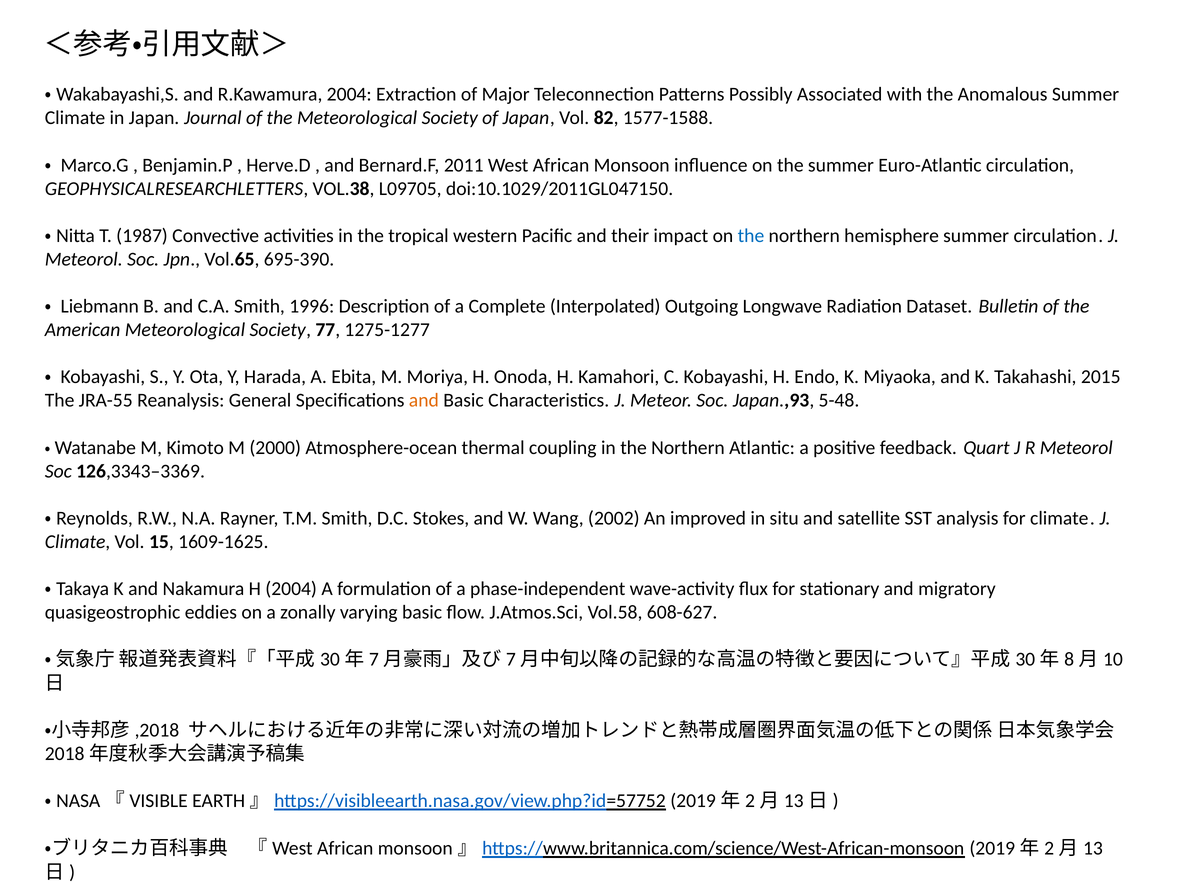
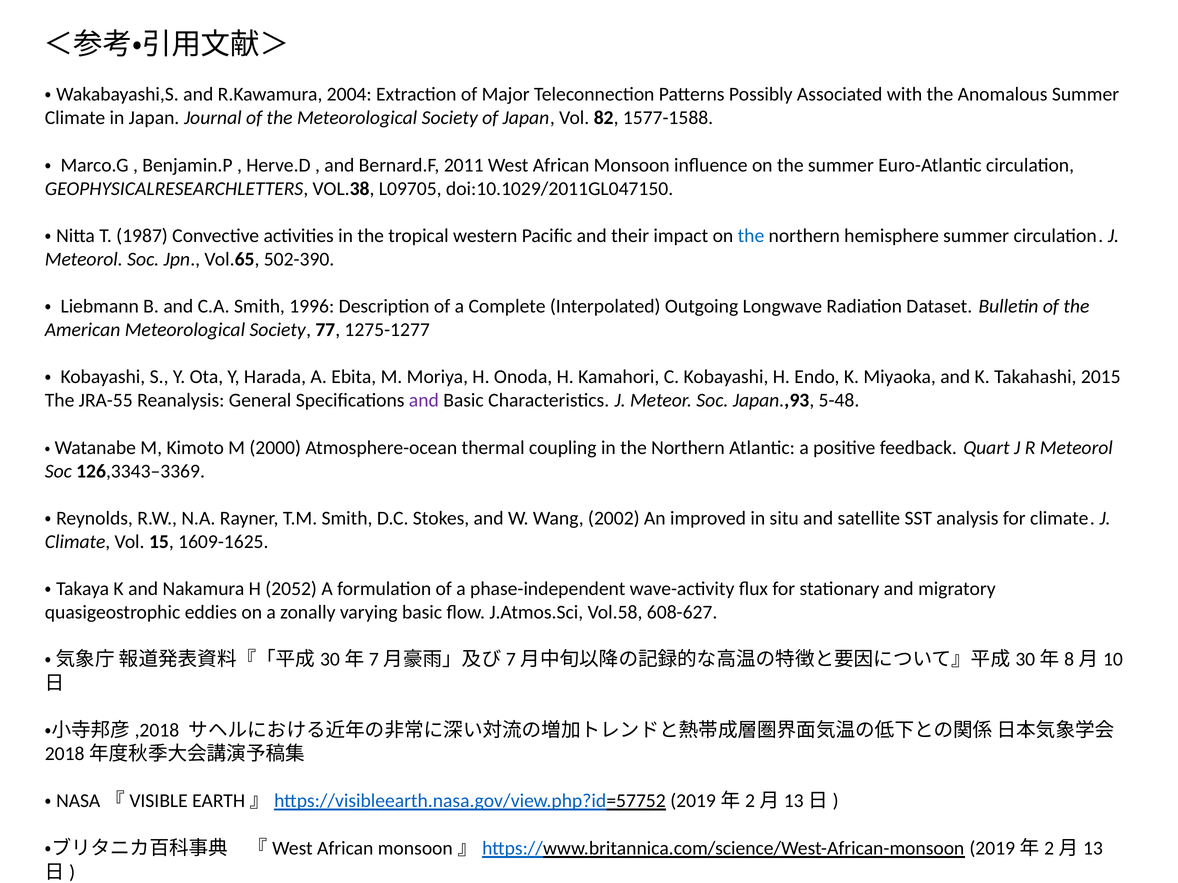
695-390: 695-390 -> 502-390 (299, 259)
and colour: orange -> purple (424, 401)
H 2004: 2004 -> 2052 (291, 589)
